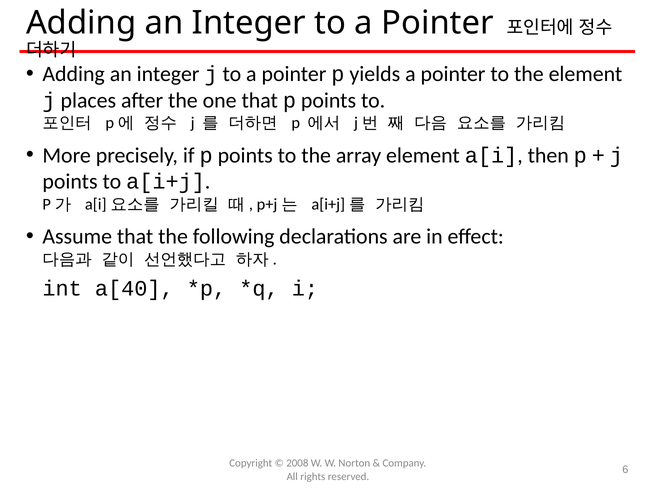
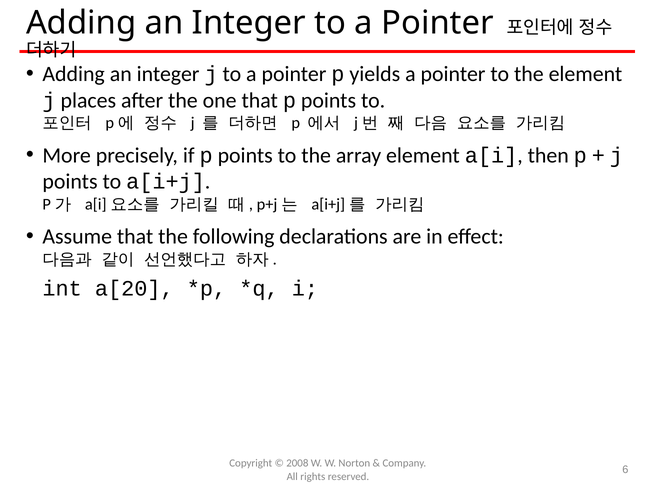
a[40: a[40 -> a[20 (134, 288)
